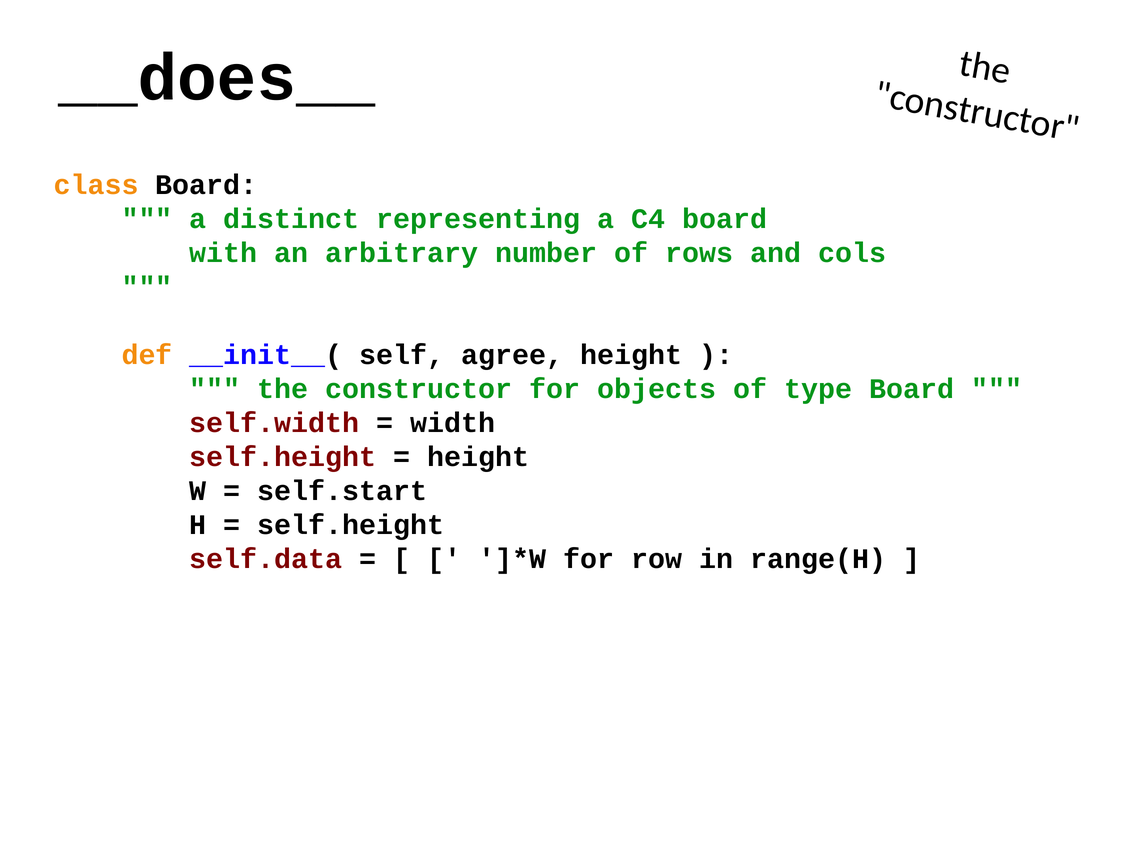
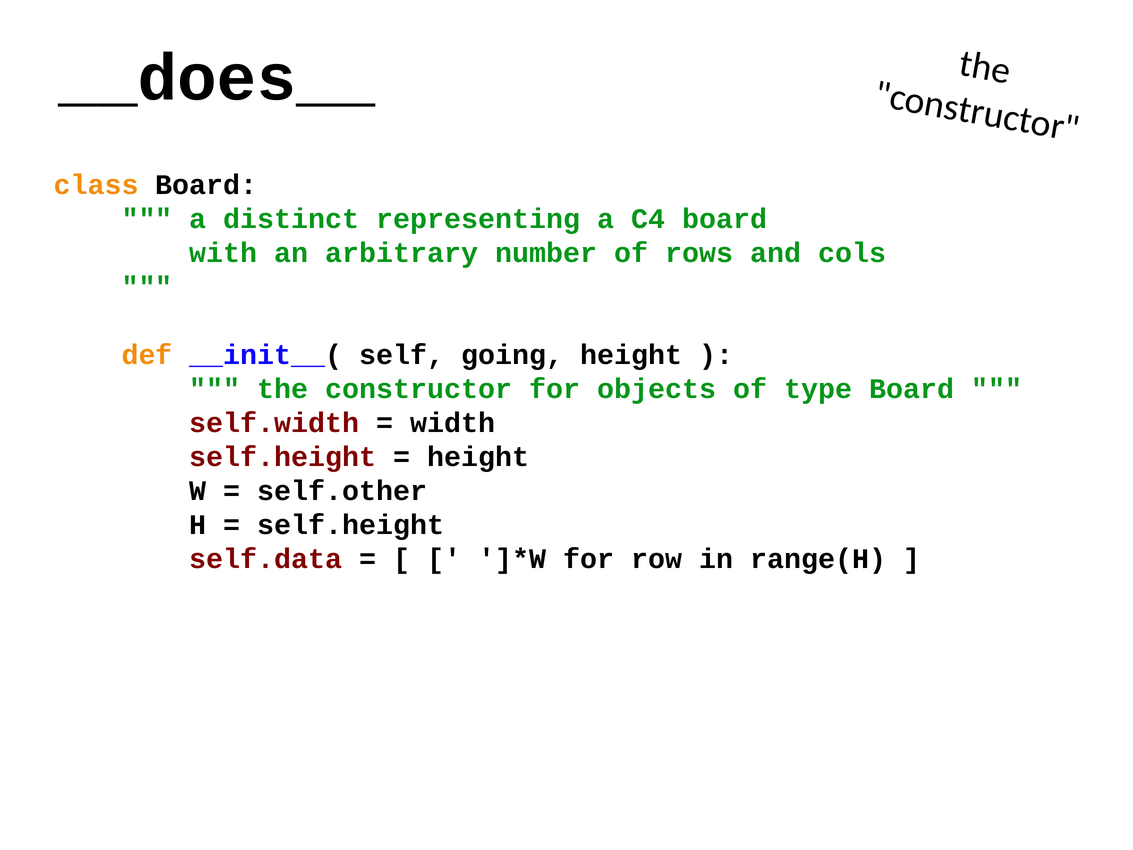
agree: agree -> going (512, 355)
self.start: self.start -> self.other (342, 491)
